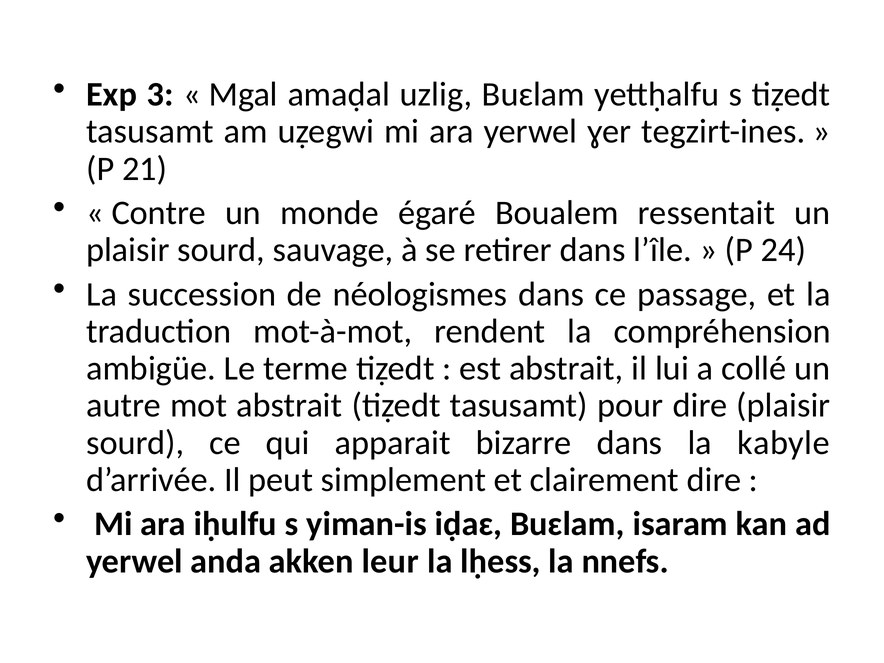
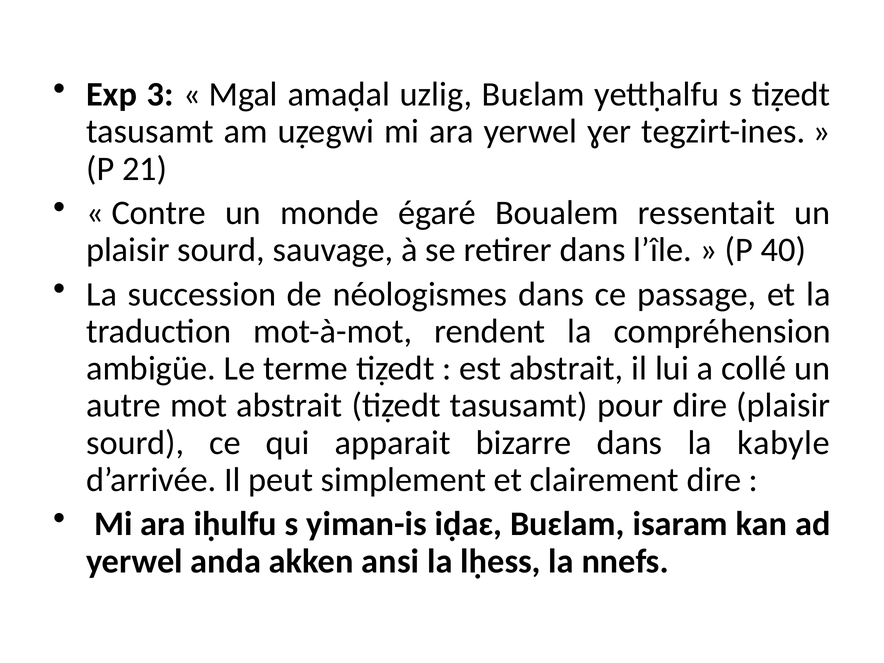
24: 24 -> 40 (783, 250)
leur: leur -> ansi (390, 561)
